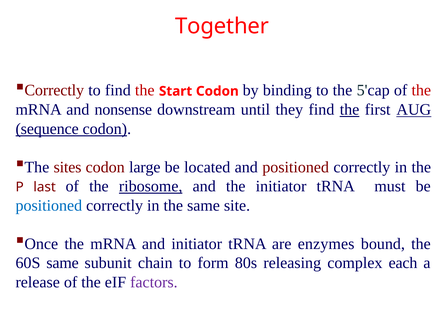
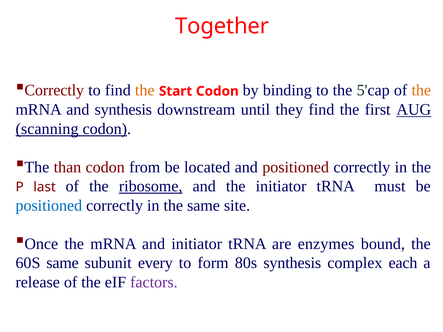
the colour: red -> orange (145, 90)
the colour: red -> orange (421, 90)
and nonsense: nonsense -> synthesis (123, 110)
the underline: present -> none (350, 110)
sequence: sequence -> scanning (47, 129)
sites: sites -> than (67, 167)
large: large -> from (145, 167)
chain: chain -> every (155, 263)
80s releasing: releasing -> synthesis (292, 263)
